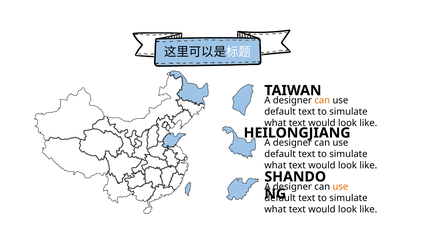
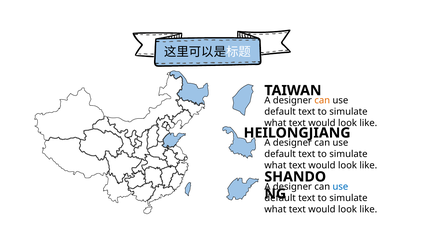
use colour: orange -> blue (340, 186)
